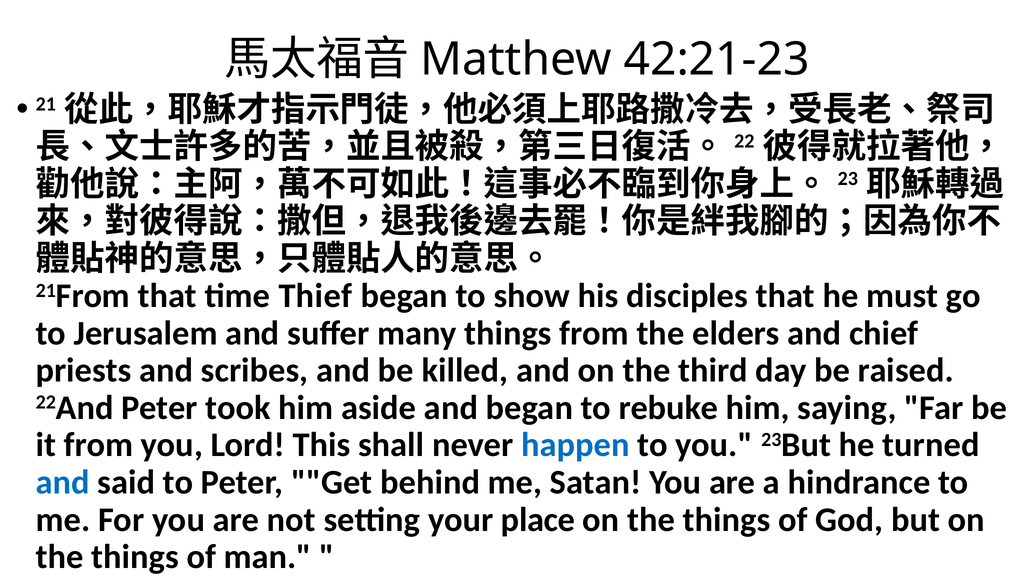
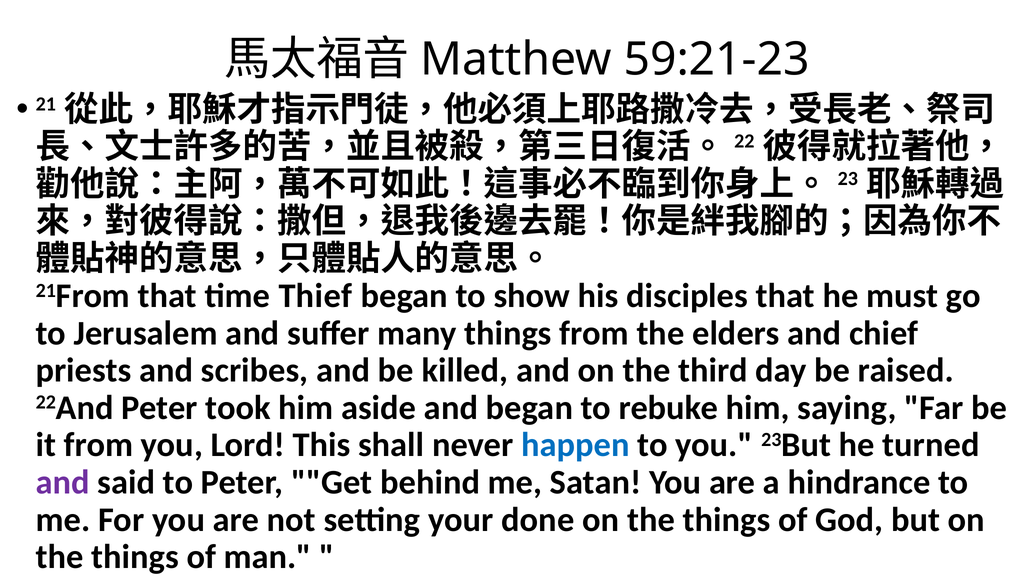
42:21-23: 42:21-23 -> 59:21-23 (717, 60)
and colour: blue -> purple (63, 482)
place: place -> done (538, 519)
